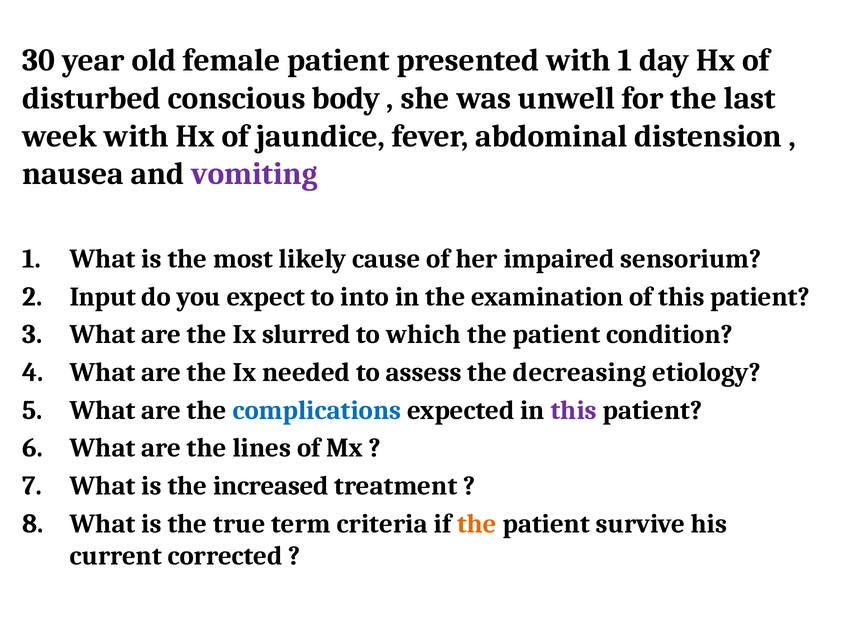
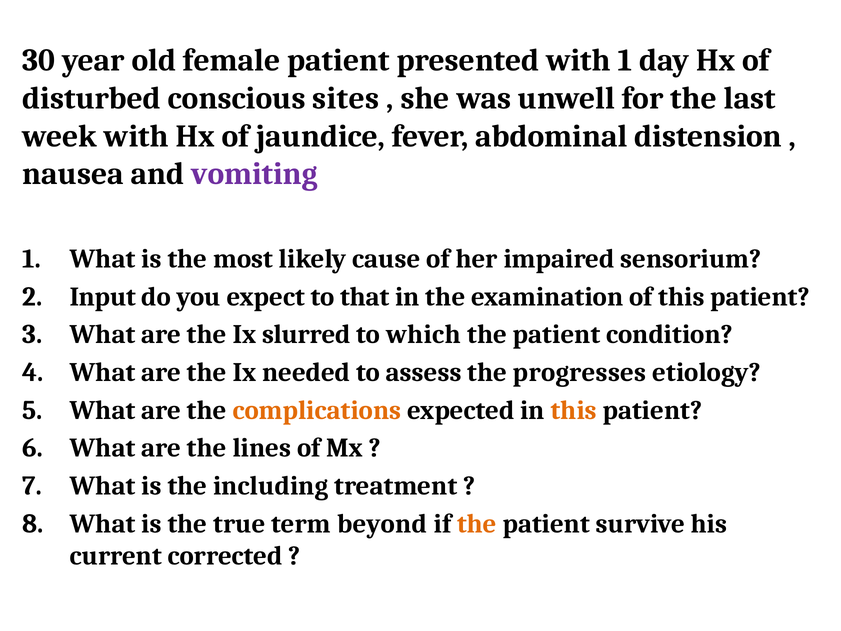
body: body -> sites (346, 98)
into: into -> that (365, 297)
decreasing: decreasing -> progresses (580, 372)
complications colour: blue -> orange (317, 410)
this colour: purple -> orange (574, 410)
increased: increased -> including (271, 486)
criteria: criteria -> beyond (382, 523)
